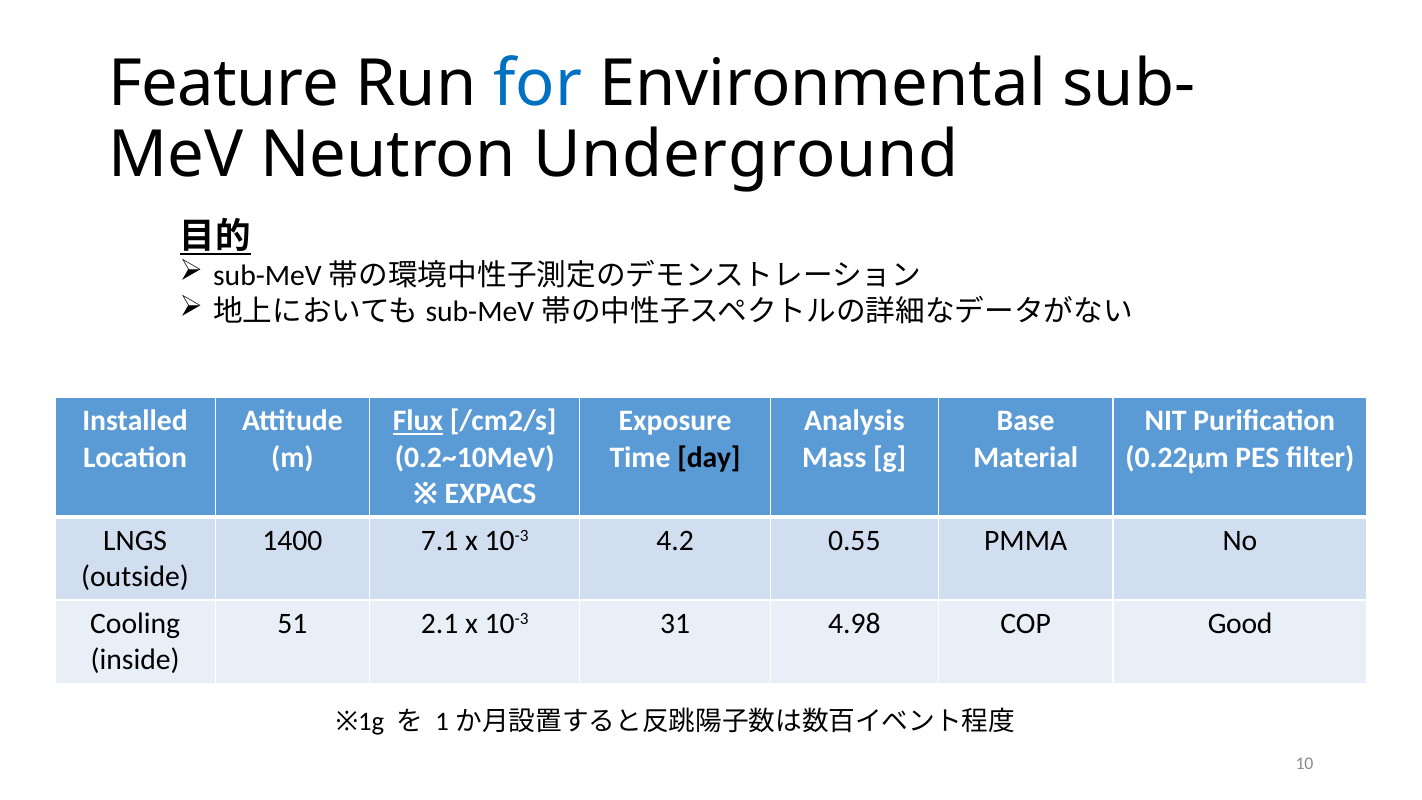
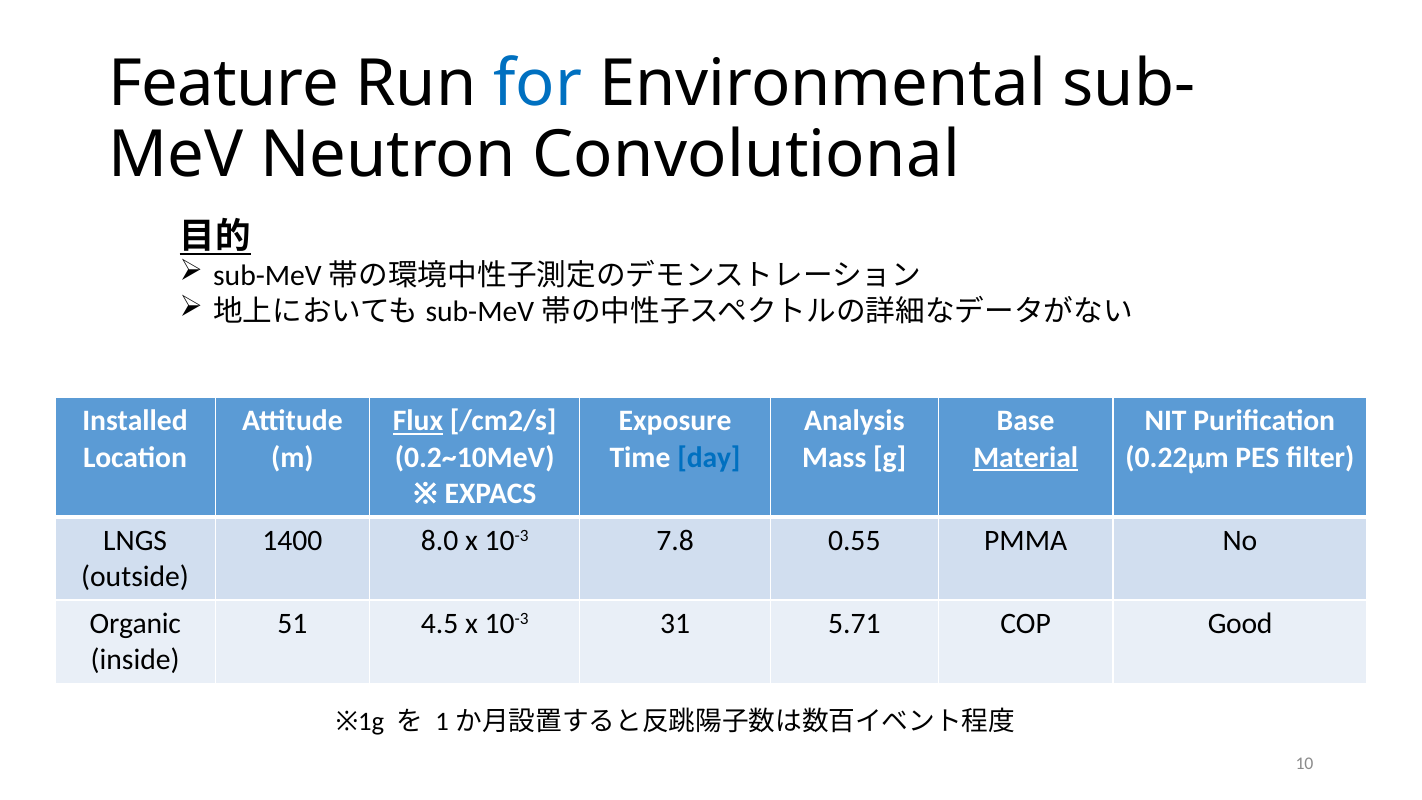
Underground: Underground -> Convolutional (746, 155)
day colour: black -> blue (709, 457)
Material underline: none -> present (1026, 457)
7.1: 7.1 -> 8.0 (440, 540)
4.2: 4.2 -> 7.8 (675, 540)
Cooling: Cooling -> Organic (135, 624)
2.1: 2.1 -> 4.5 (440, 624)
4.98: 4.98 -> 5.71 (854, 624)
